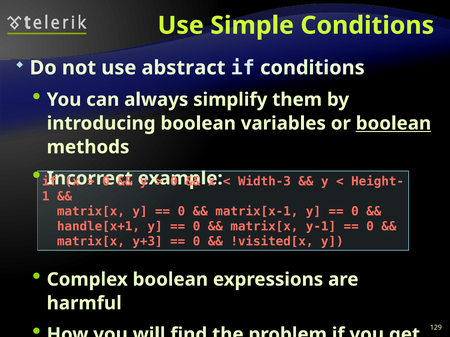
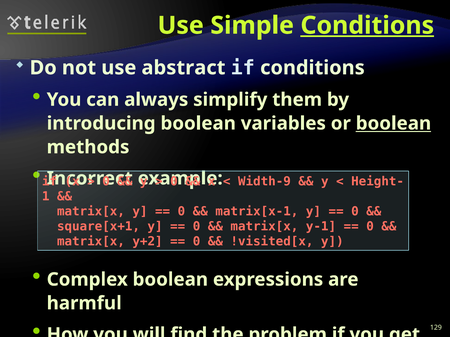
Conditions underline: none -> present (367, 26)
Width-3: Width-3 -> Width-9 (264, 182)
handle[x+1: handle[x+1 -> square[x+1 (98, 227)
y+3: y+3 -> y+2 (148, 242)
